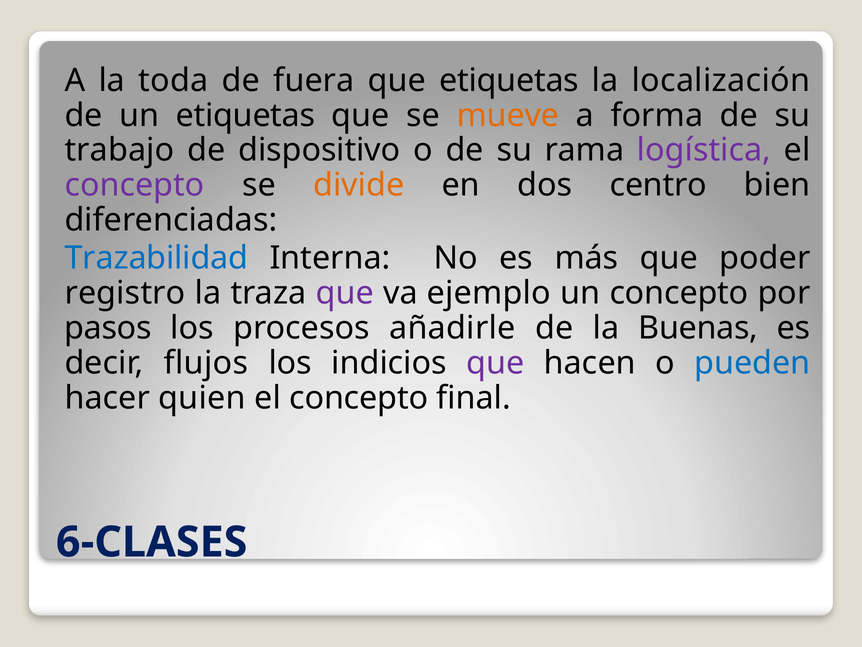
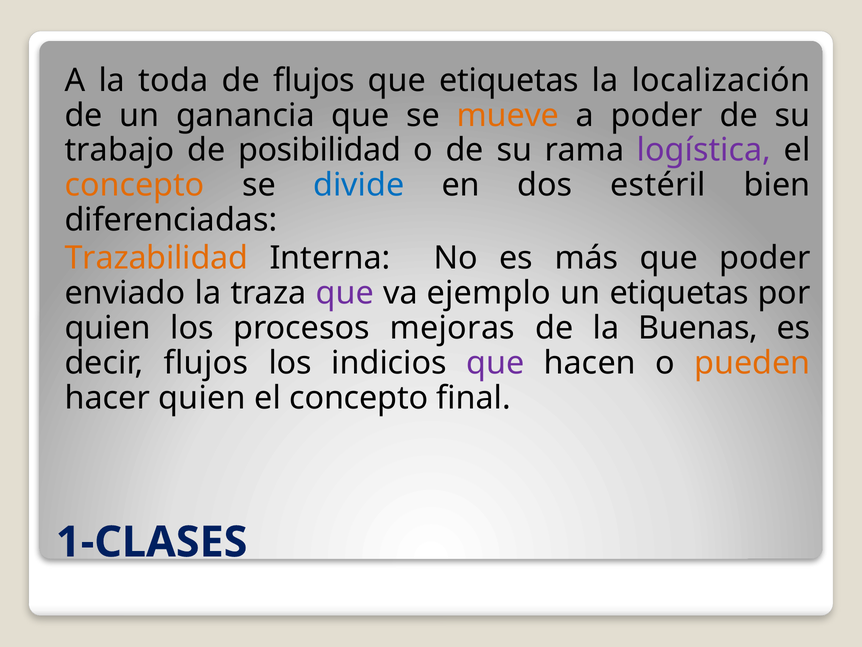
de fuera: fuera -> flujos (314, 80)
un etiquetas: etiquetas -> ganancia (245, 115)
a forma: forma -> poder (657, 115)
dispositivo: dispositivo -> posibilidad (319, 150)
concepto colour: purple -> orange (135, 185)
divide colour: orange -> blue (359, 185)
centro: centro -> estéril (658, 185)
Trazabilidad colour: blue -> orange (156, 258)
registro: registro -> enviado (125, 293)
un concepto: concepto -> etiquetas (679, 293)
pasos: pasos -> quien (108, 328)
añadirle: añadirle -> mejoras (452, 328)
pueden colour: blue -> orange (752, 363)
6-CLASES: 6-CLASES -> 1-CLASES (152, 542)
